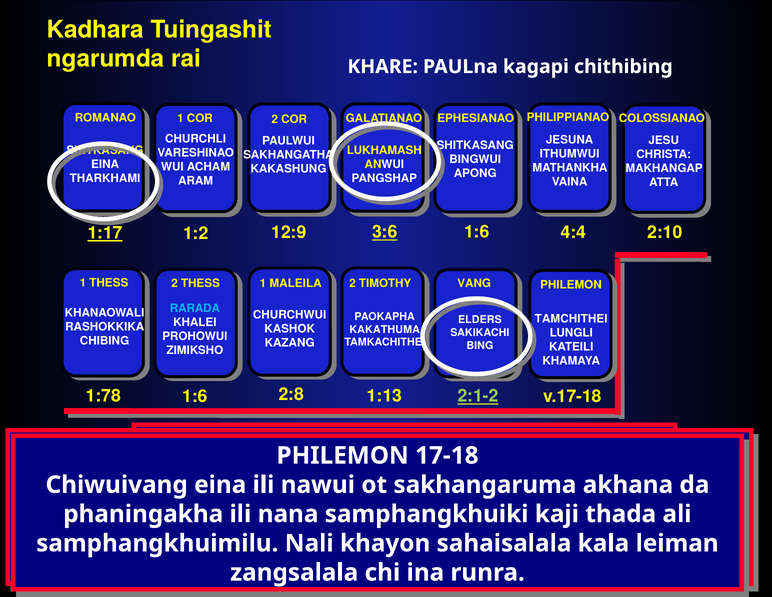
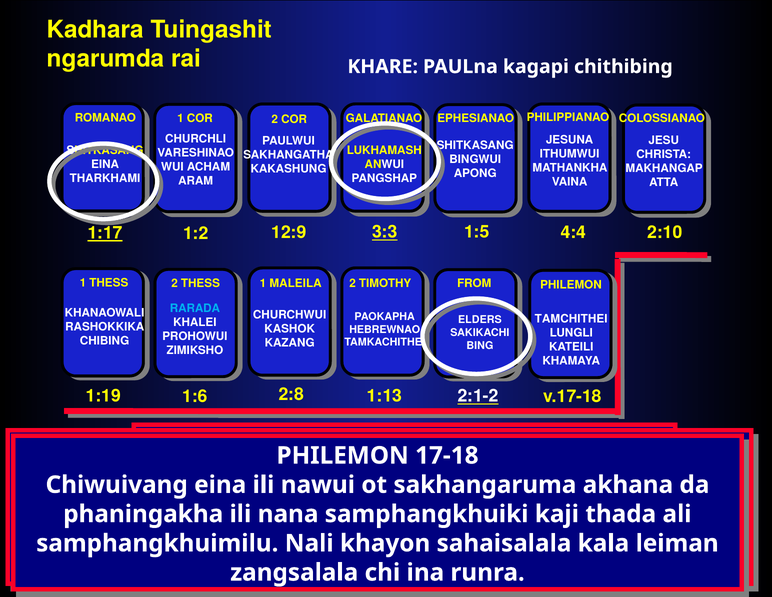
3:6: 3:6 -> 3:3 (385, 232)
1:6: 1:6 -> 1:5 (477, 232)
VANG: VANG -> FROM (474, 283)
KAKATHUMA: KAKATHUMA -> HEBREWNAO (385, 329)
1:78: 1:78 -> 1:19 (103, 396)
2:1-2 colour: light green -> white (478, 396)
